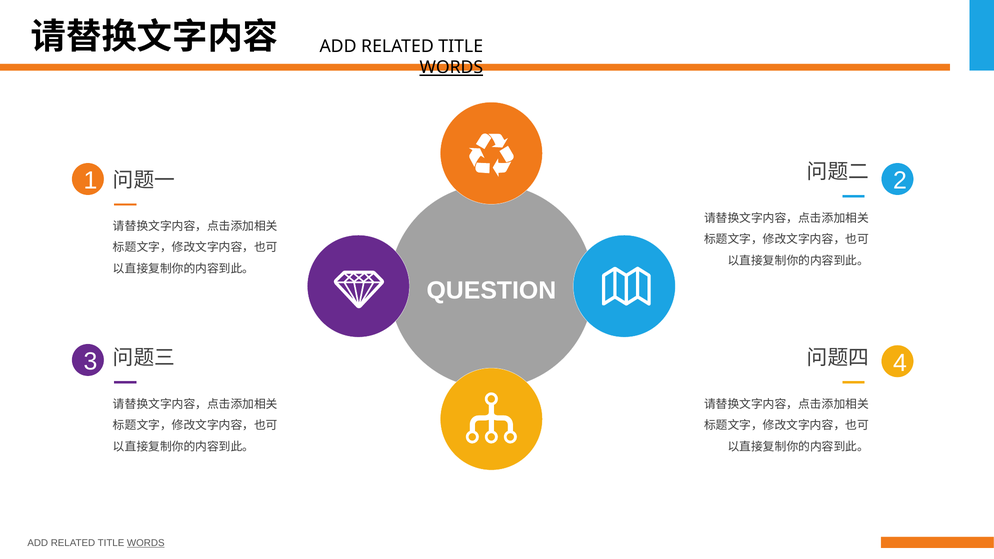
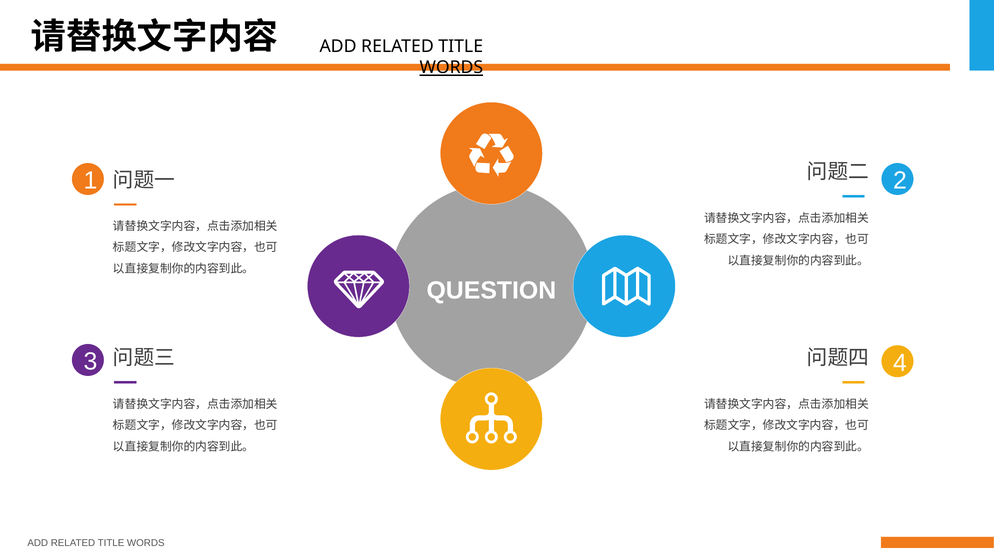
WORDS underline: present -> none (146, 543)
